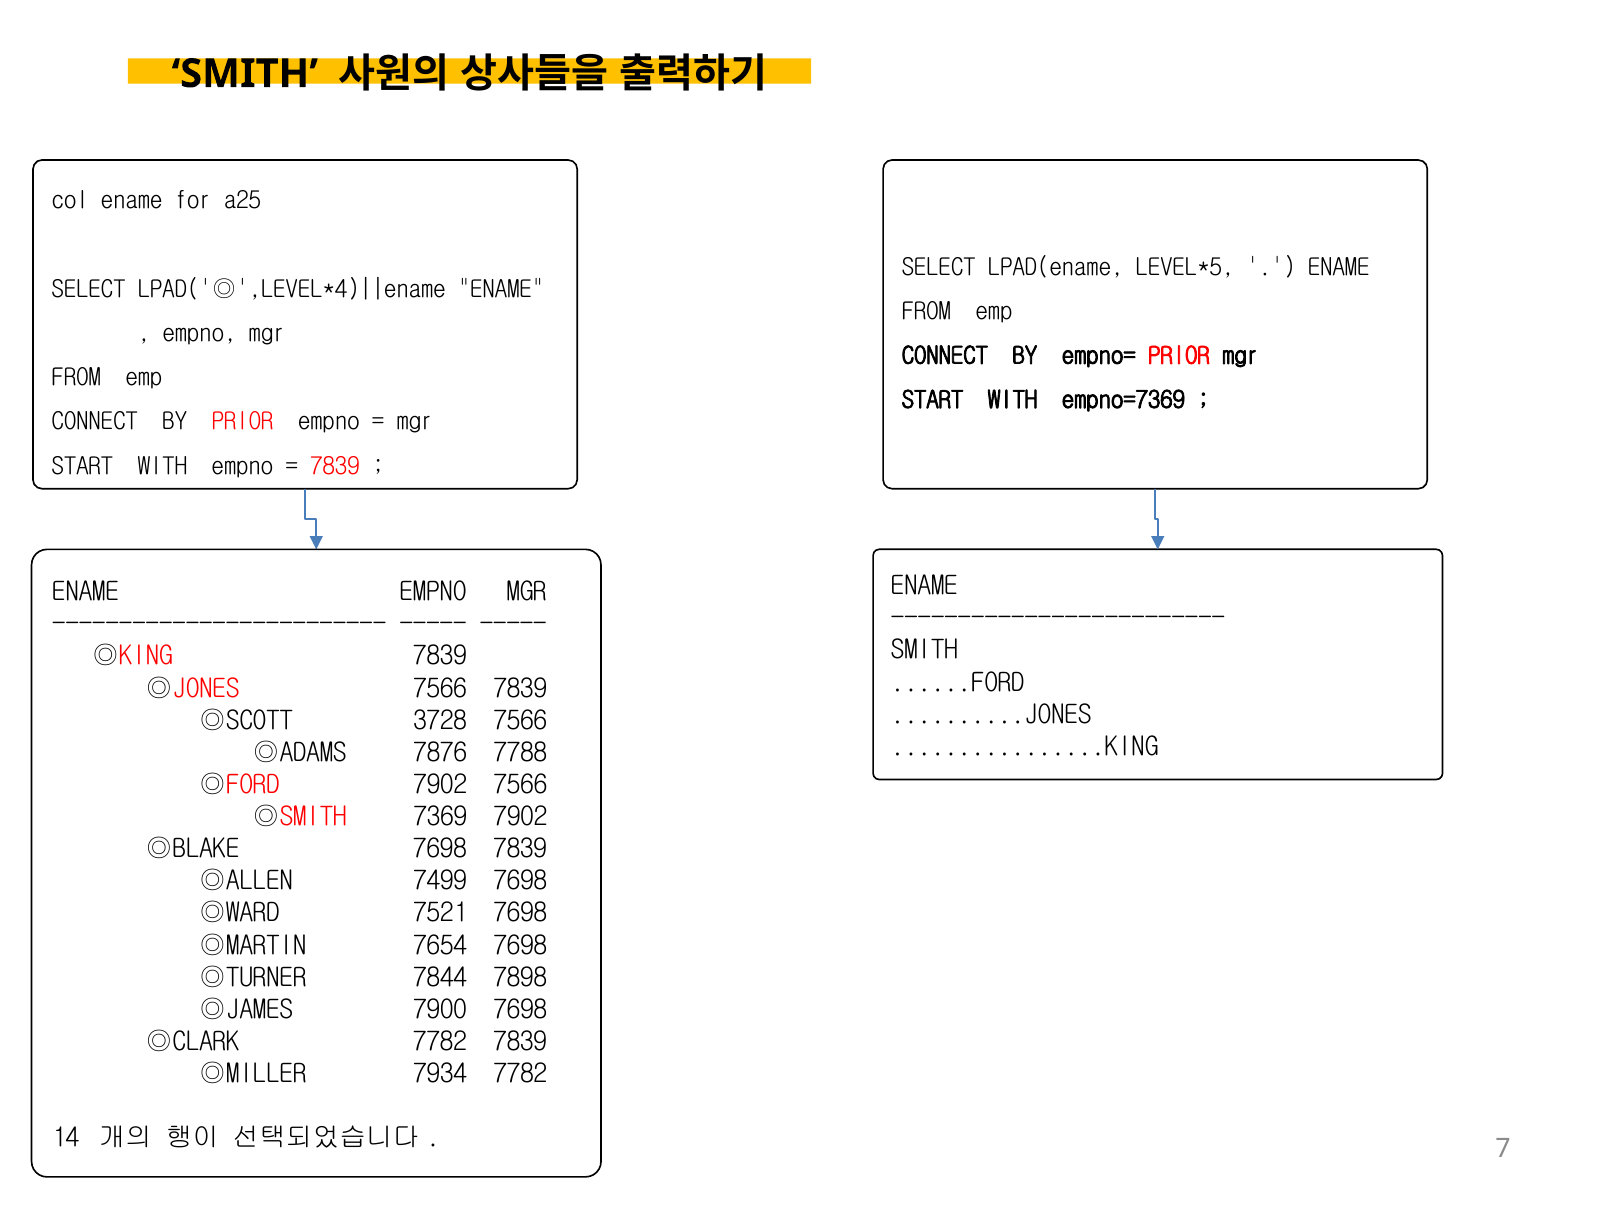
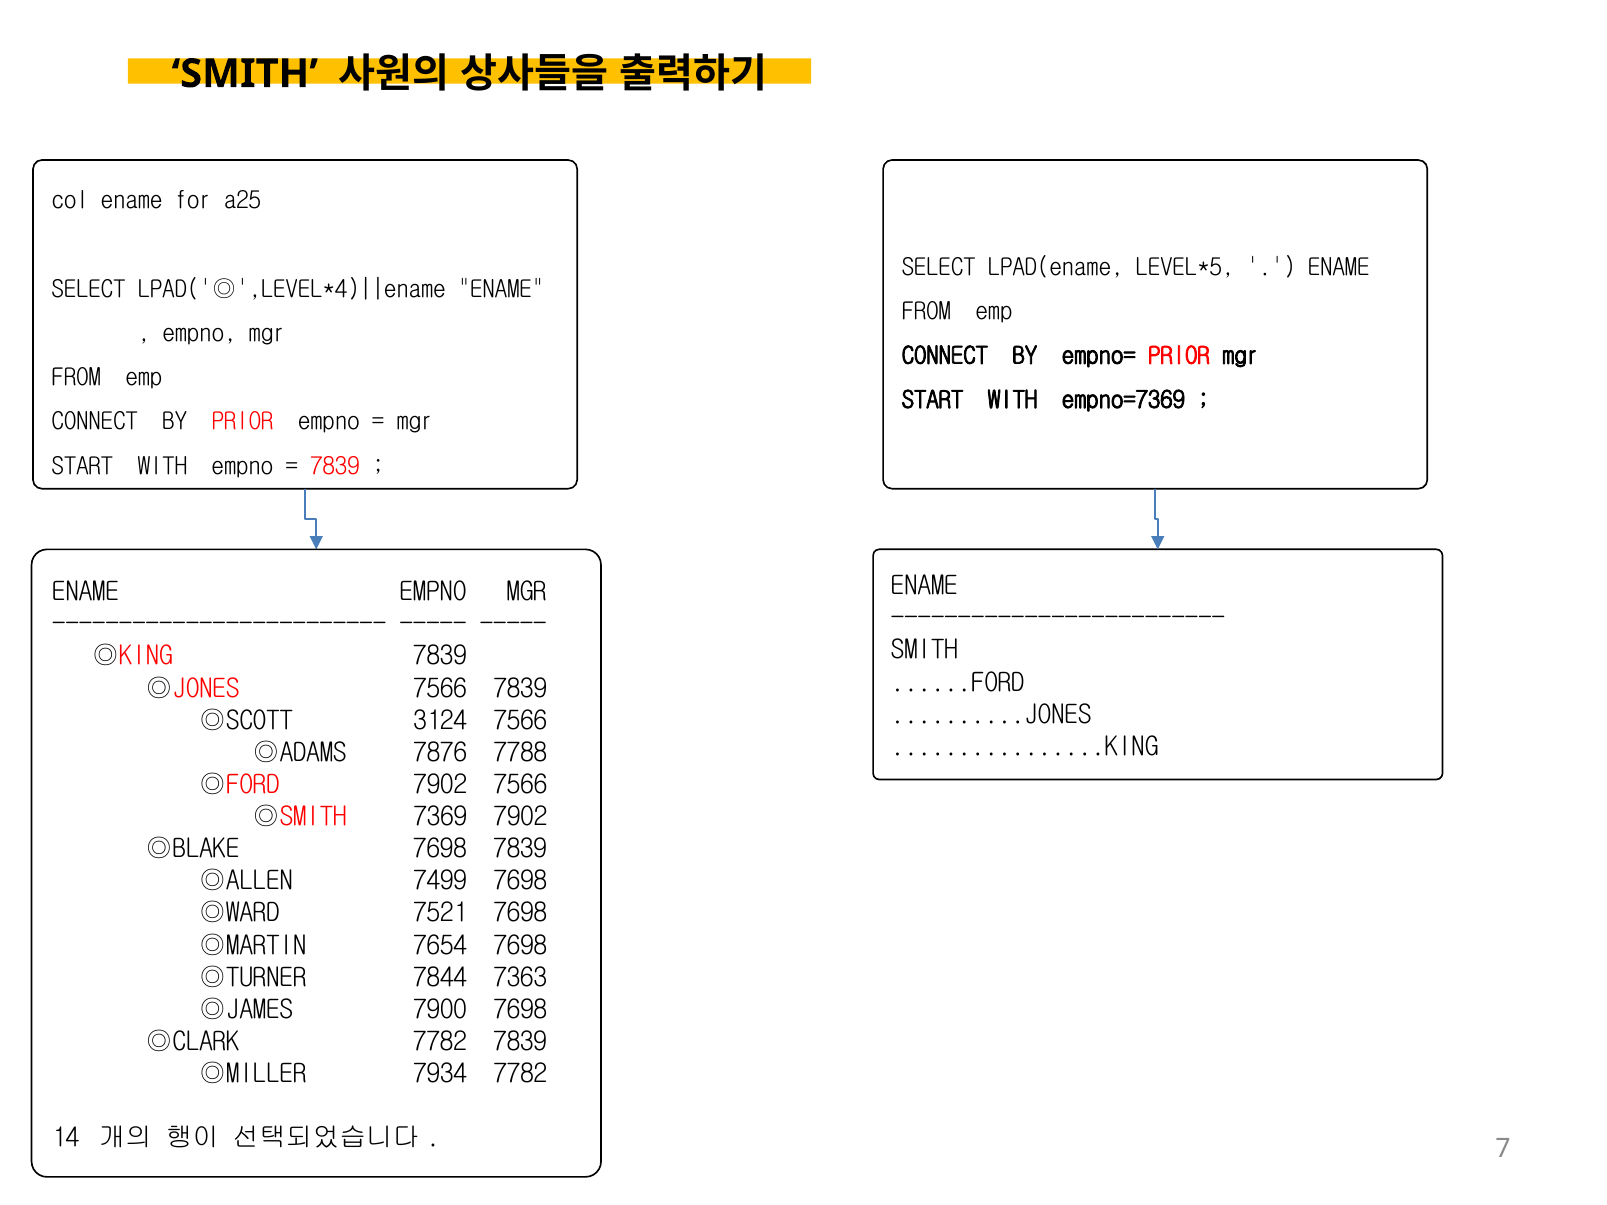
3728: 3728 -> 3124 (440, 721)
7898: 7898 -> 7363 (520, 978)
